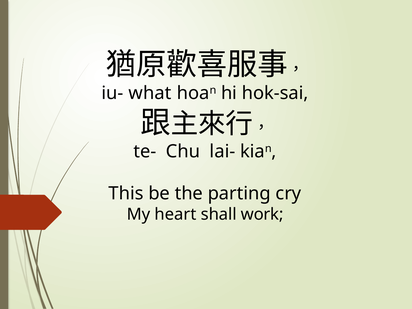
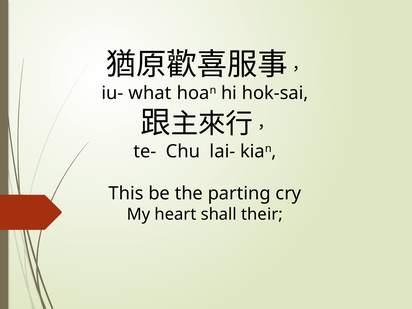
work: work -> their (262, 214)
